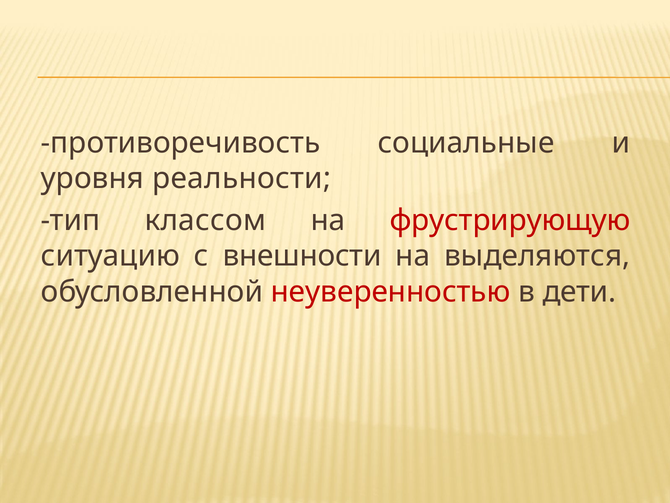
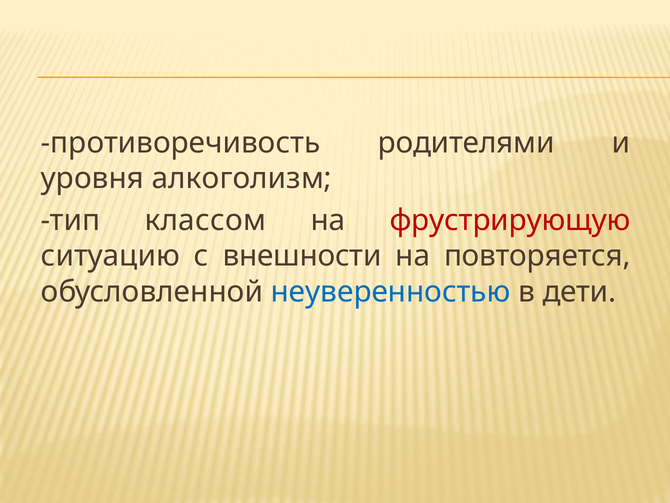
социальные: социальные -> родителями (466, 143)
реальности: реальности -> алкоголизм (242, 178)
выделяются: выделяются -> повторяется (537, 256)
неуверенностью colour: red -> blue (391, 292)
